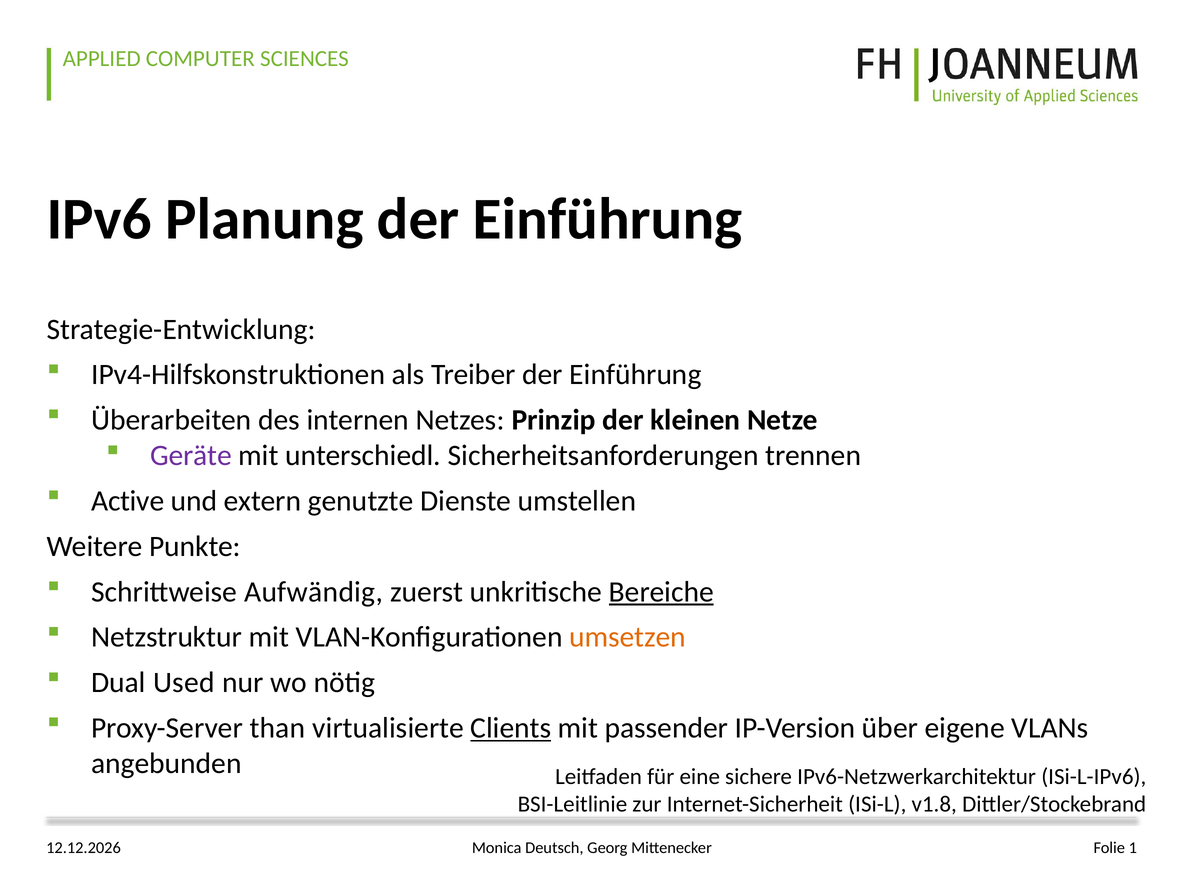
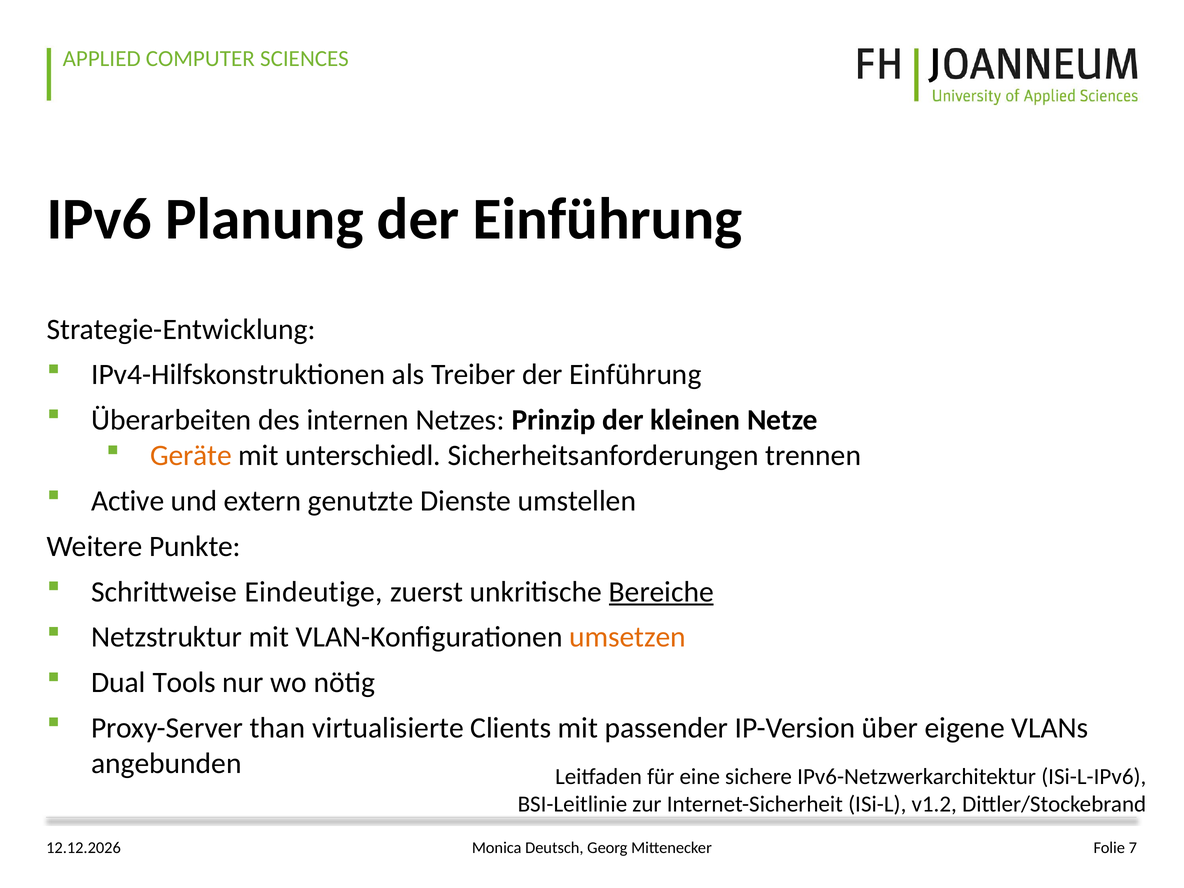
Geräte colour: purple -> orange (191, 456)
Aufwändig: Aufwändig -> Eindeutige (314, 592)
Used: Used -> Tools (184, 683)
Clients underline: present -> none (511, 728)
v1.8: v1.8 -> v1.2 (934, 804)
1: 1 -> 7 (1133, 848)
